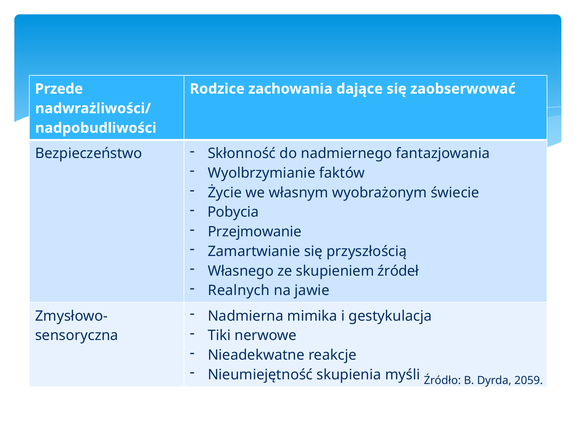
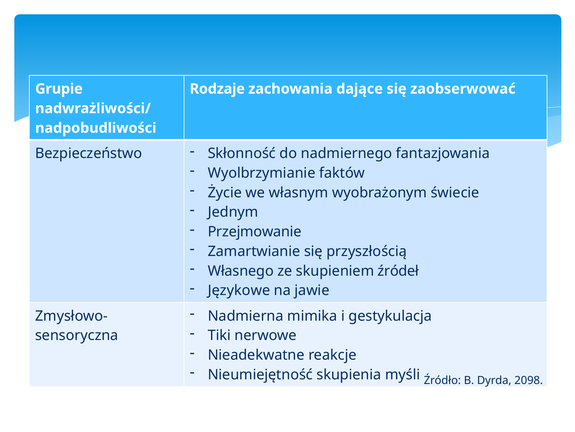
Przede: Przede -> Grupie (59, 89)
Rodzice: Rodzice -> Rodzaje (217, 89)
Pobycia: Pobycia -> Jednym (233, 212)
Realnych: Realnych -> Językowe (239, 290)
2059: 2059 -> 2098 (529, 380)
